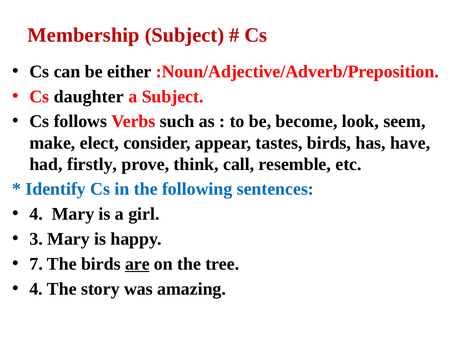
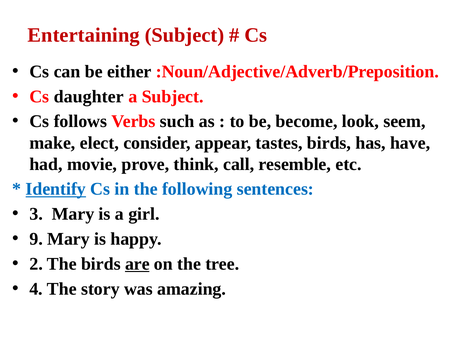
Membership: Membership -> Entertaining (84, 35)
firstly: firstly -> movie (92, 164)
Identify underline: none -> present (56, 189)
4: 4 -> 3 (36, 214)
3: 3 -> 9 (36, 239)
7: 7 -> 2 (36, 264)
